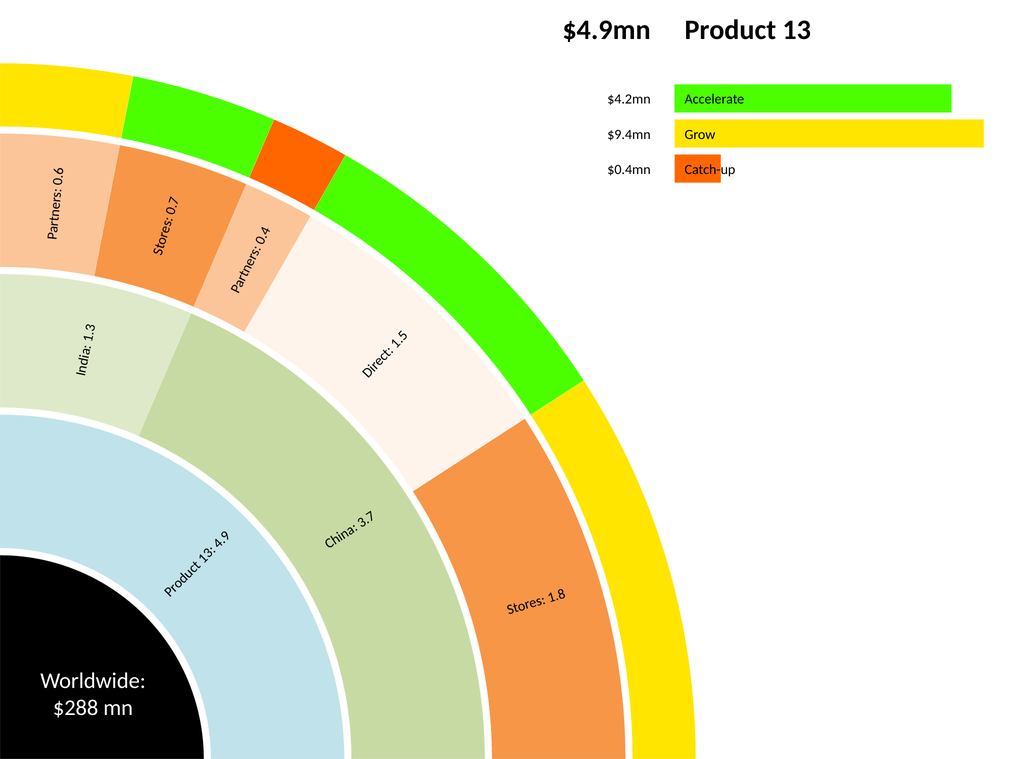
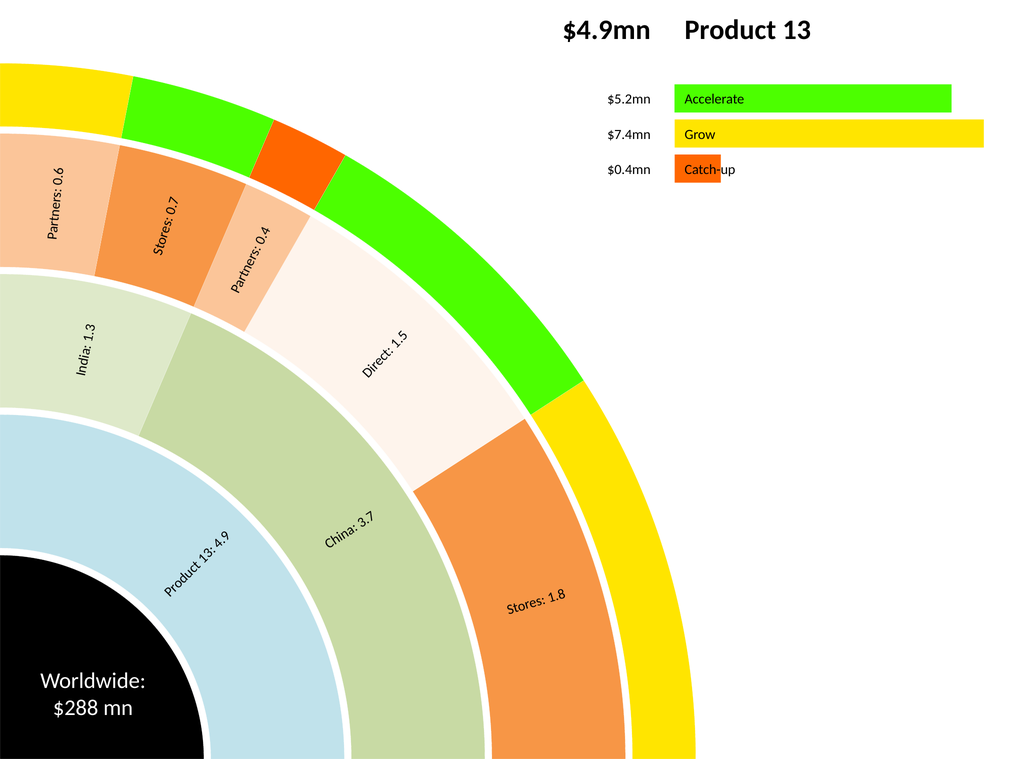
$4.2mn: $4.2mn -> $5.2mn (629, 99)
$9.4mn: $9.4mn -> $7.4mn (629, 134)
